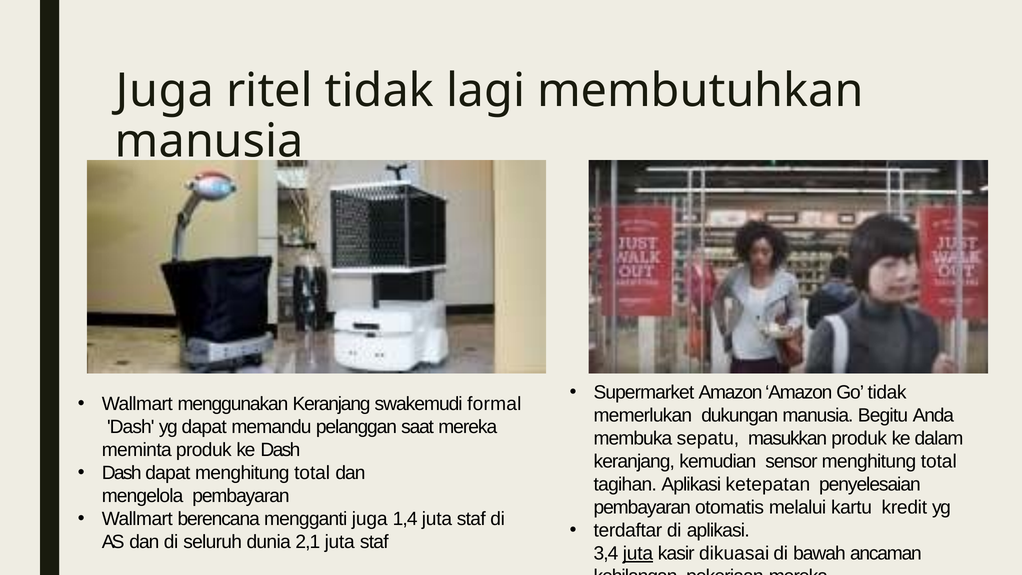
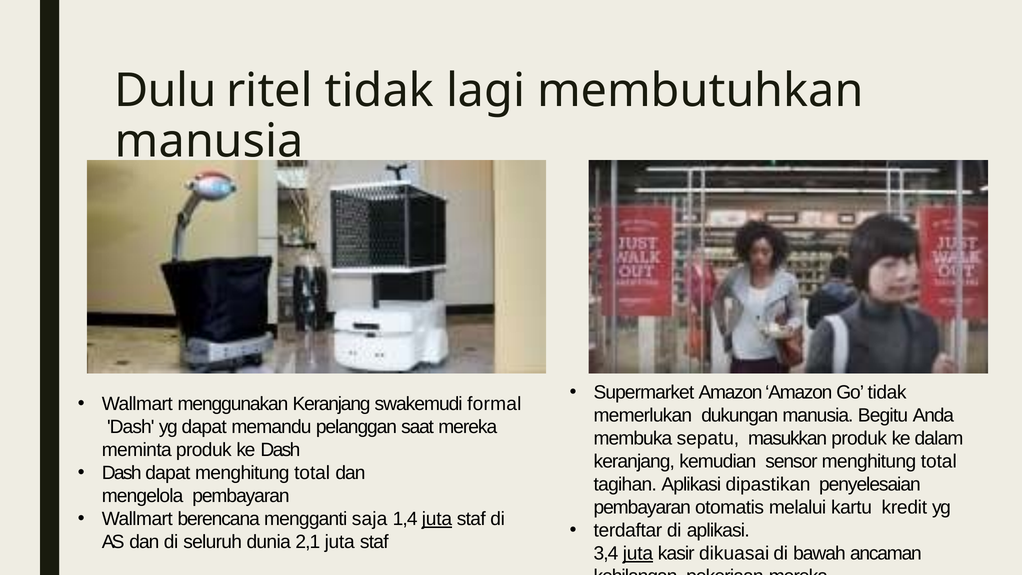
Juga: Juga -> Dulu (165, 91)
ketepatan: ketepatan -> dipastikan (768, 484)
mengganti juga: juga -> saja (370, 519)
juta underline: none -> present (437, 519)
